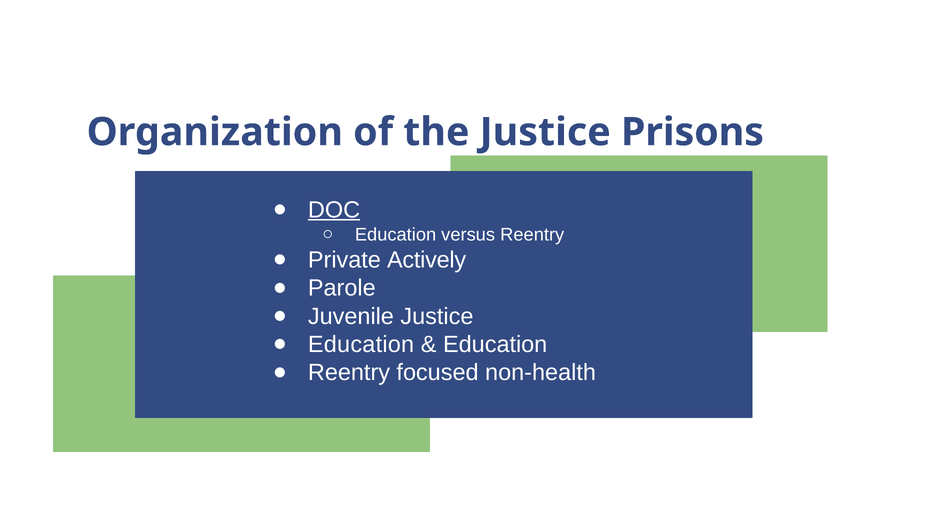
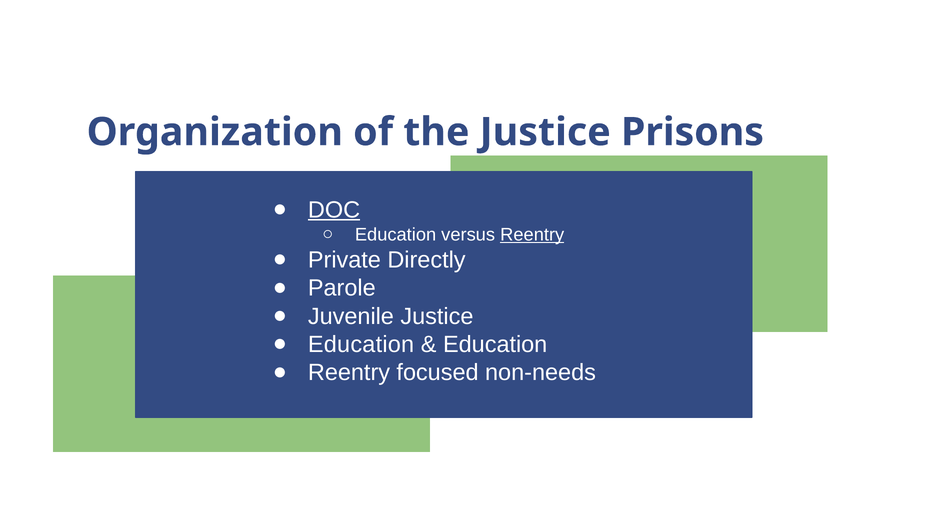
Reentry underline: none -> present (532, 235)
Actively: Actively -> Directly (426, 260)
non-health: non-health -> non-needs (541, 373)
